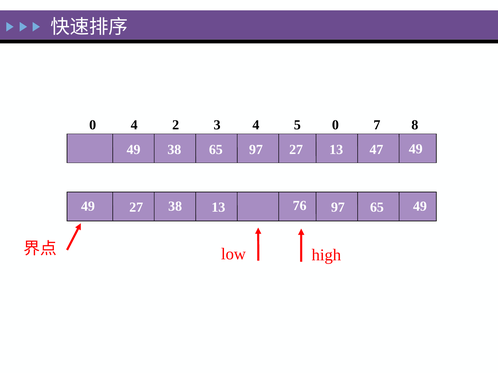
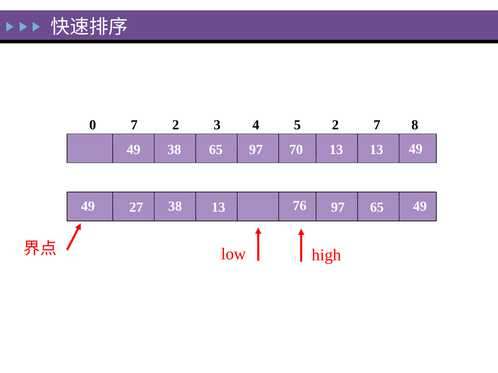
0 4: 4 -> 7 (134, 125)
5 0: 0 -> 2 (335, 125)
97 27: 27 -> 70 (296, 150)
47: 47 -> 13 (376, 150)
